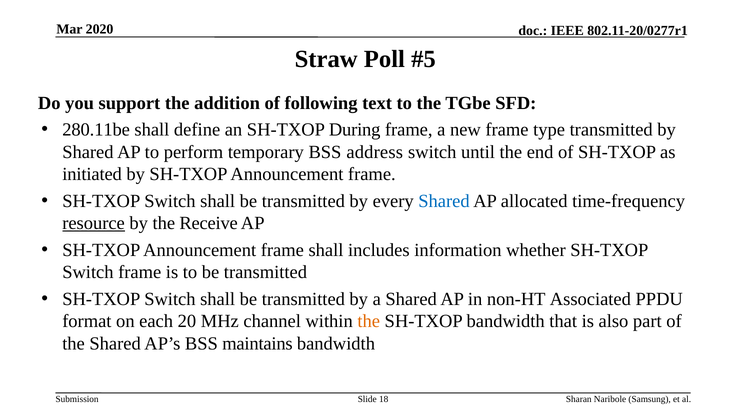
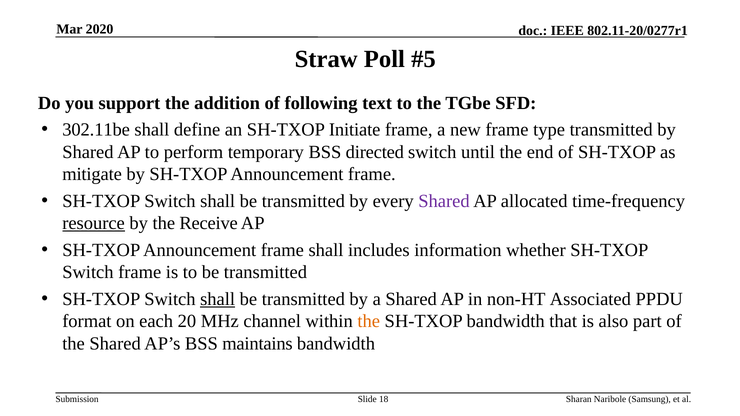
280.11be: 280.11be -> 302.11be (96, 130)
During: During -> Initiate (355, 130)
address: address -> directed (375, 152)
initiated: initiated -> mitigate (92, 174)
Shared colour: blue -> purple (444, 201)
shall underline: none -> present (218, 299)
